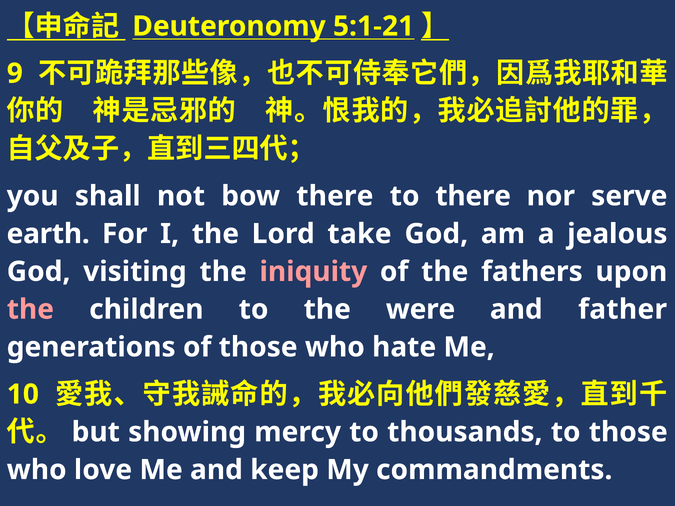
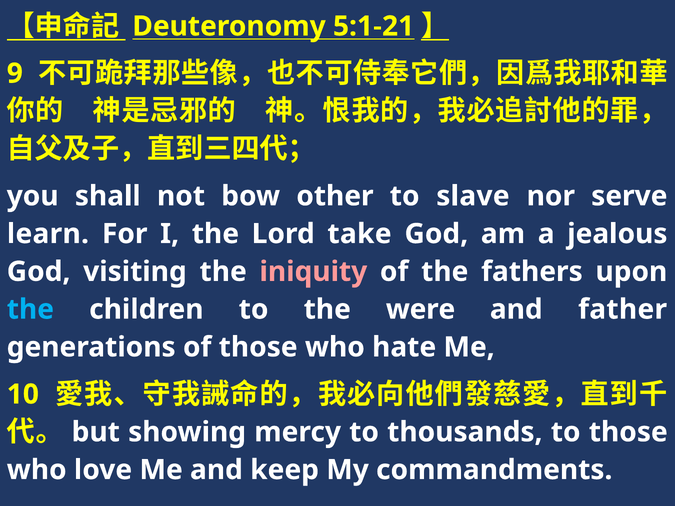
bow there: there -> other (335, 196)
to there: there -> slave (473, 196)
earth: earth -> learn (48, 234)
the colour: pink -> light blue (30, 310)
